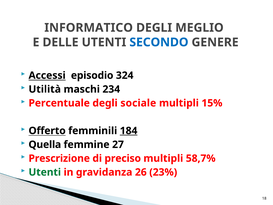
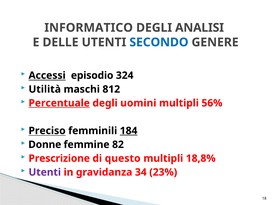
MEGLIO: MEGLIO -> ANALISI (200, 28)
234: 234 -> 812 (111, 89)
Percentuale underline: none -> present (59, 103)
sociale: sociale -> uomini (138, 103)
15%: 15% -> 56% (212, 103)
Offerto: Offerto -> Preciso (47, 131)
Quella: Quella -> Donne (45, 144)
27: 27 -> 82 (118, 144)
preciso: preciso -> questo (123, 158)
58,7%: 58,7% -> 18,8% (201, 158)
Utenti colour: green -> purple (45, 172)
26: 26 -> 34 (141, 172)
